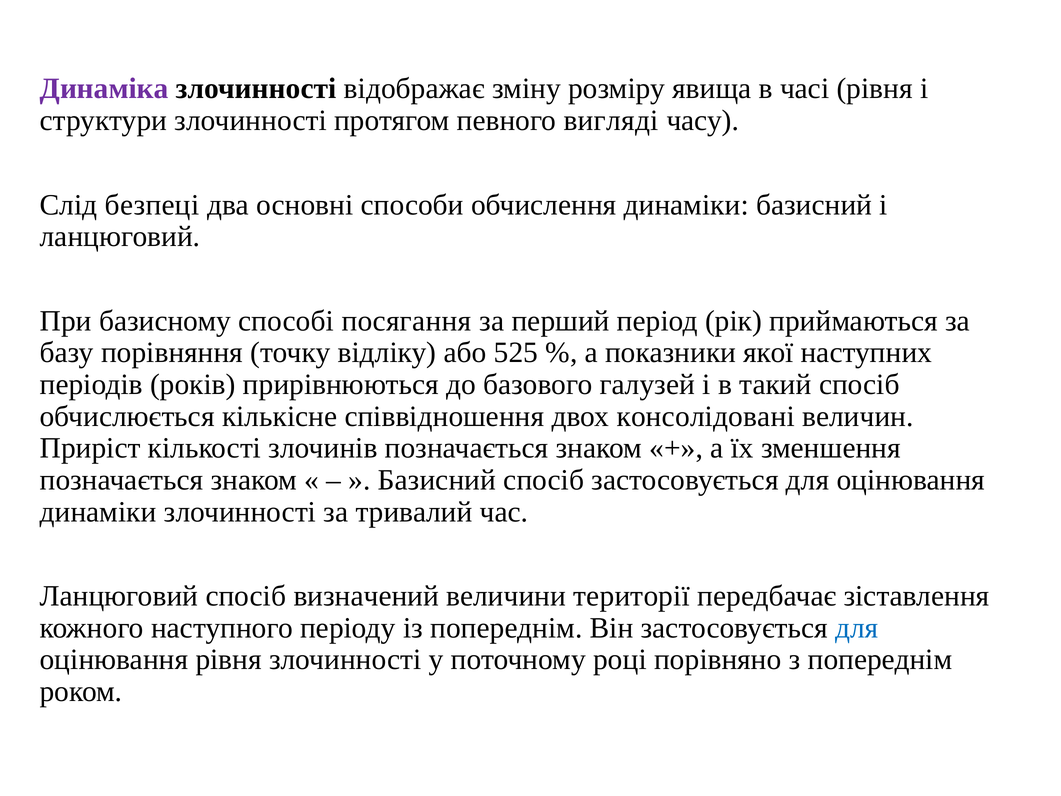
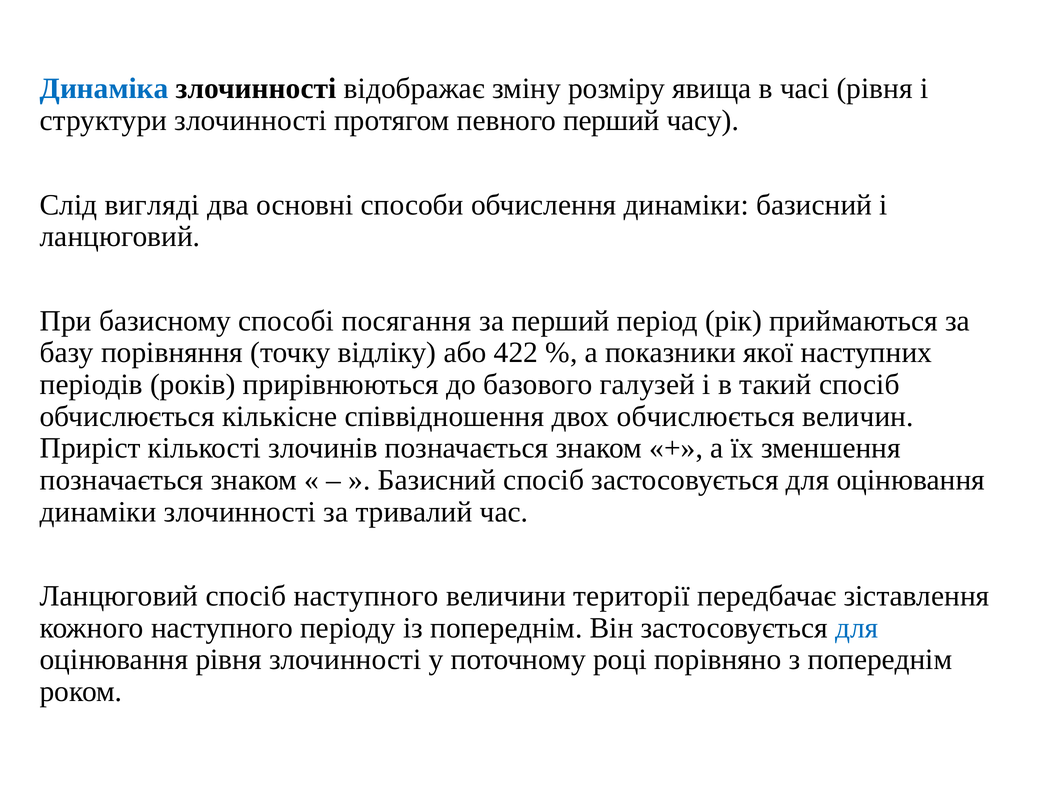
Динаміка colour: purple -> blue (104, 89)
певного вигляді: вигляді -> перший (611, 121)
безпеці: безпеці -> вигляді (152, 205)
525: 525 -> 422 (516, 353)
двох консолідовані: консолідовані -> обчислюється (706, 416)
спосіб визначений: визначений -> наступного (366, 596)
